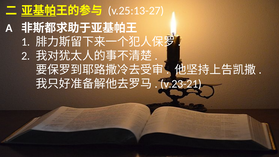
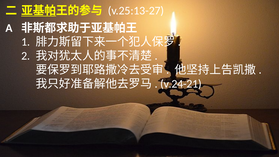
v.23-21: v.23-21 -> v.24-21 (181, 84)
